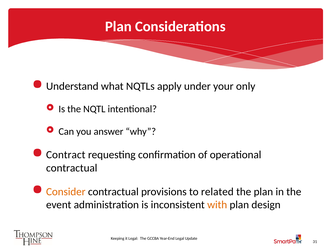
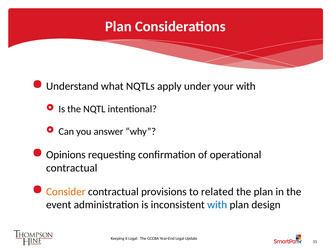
your only: only -> with (246, 86)
Contract: Contract -> Opinions (66, 155)
with colour: orange -> blue (217, 205)
